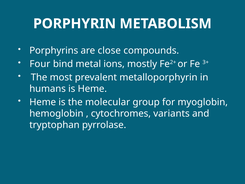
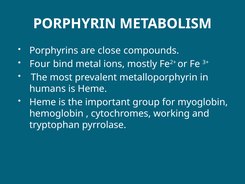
molecular: molecular -> important (108, 102)
variants: variants -> working (172, 113)
